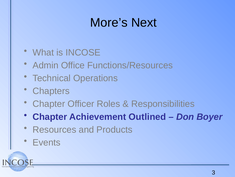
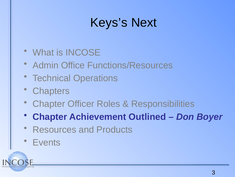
More’s: More’s -> Keys’s (109, 23)
